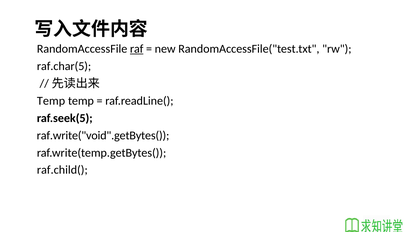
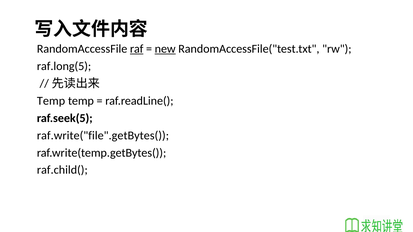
new underline: none -> present (165, 49)
raf.char(5: raf.char(5 -> raf.long(5 (64, 66)
raf.write("void".getBytes(: raf.write("void".getBytes( -> raf.write("file".getBytes( (103, 136)
